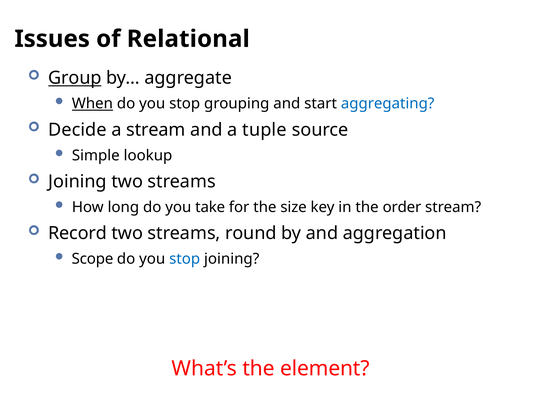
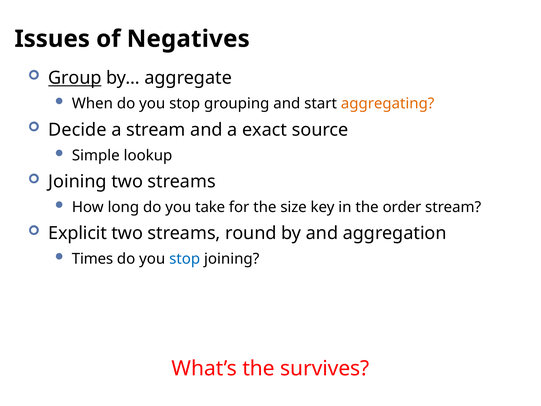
Relational: Relational -> Negatives (188, 39)
When underline: present -> none (92, 104)
aggregating colour: blue -> orange (388, 104)
tuple: tuple -> exact (265, 130)
Record: Record -> Explicit (78, 233)
Scope: Scope -> Times (92, 259)
element: element -> survives (325, 368)
